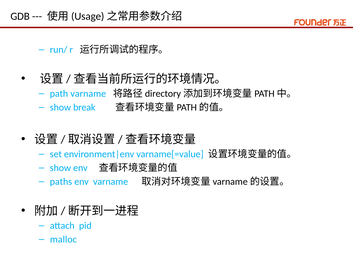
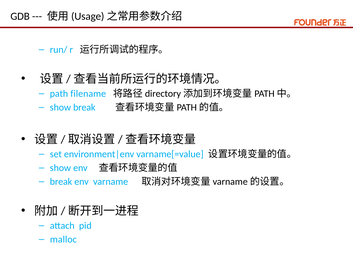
path varname: varname -> filename (88, 94)
paths: paths -> break (61, 182)
